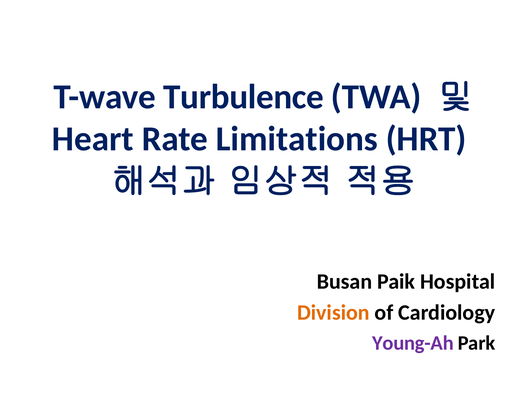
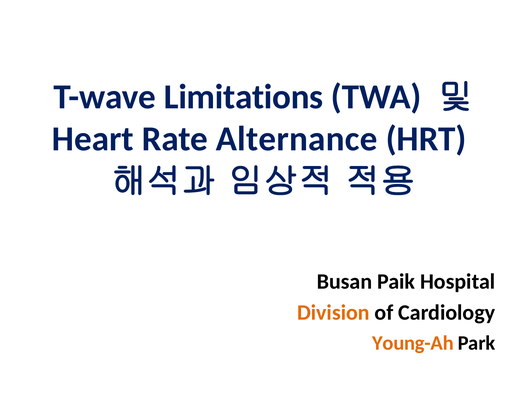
Turbulence: Turbulence -> Limitations (244, 97)
Limitations: Limitations -> Alternance (297, 139)
Young-Ah colour: purple -> orange (413, 343)
